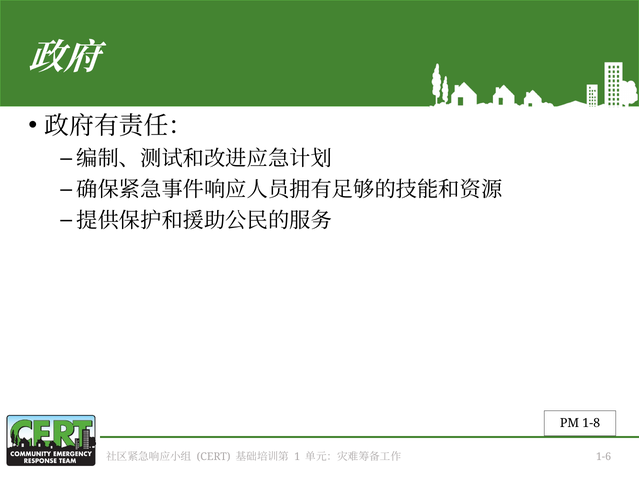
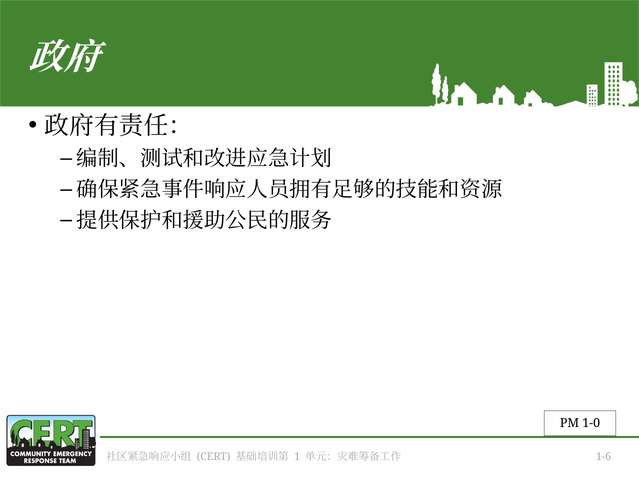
1-8: 1-8 -> 1-0 (591, 423)
